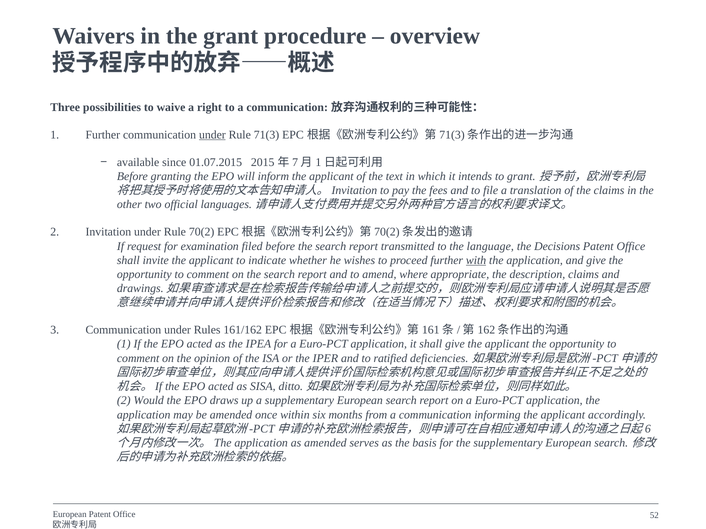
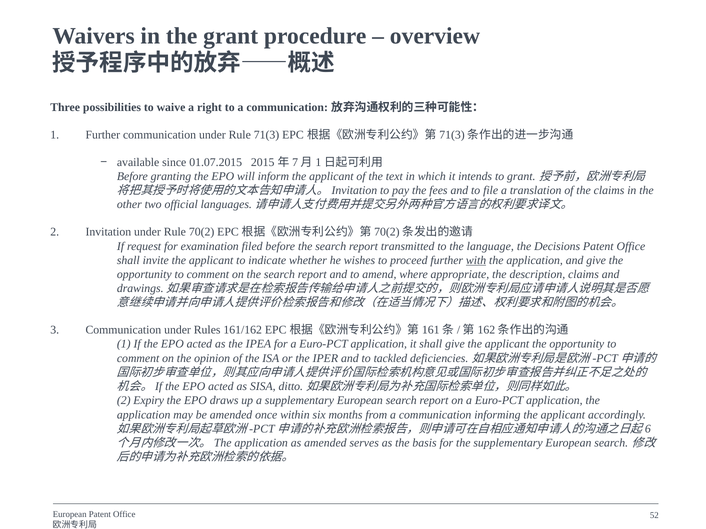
under underline: present -> none (212, 135)
ratified: ratified -> tackled (390, 359)
Would: Would -> Expiry (149, 401)
